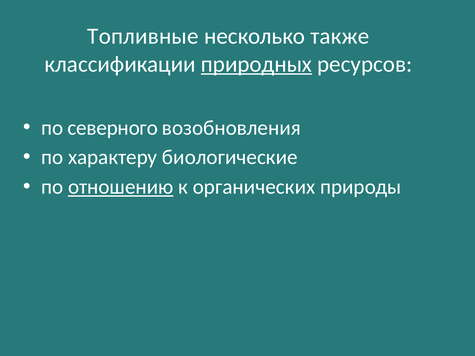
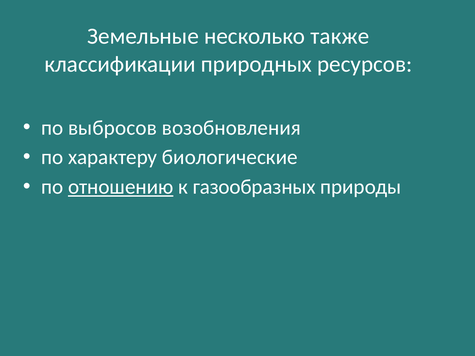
Топливные: Топливные -> Земельные (143, 36)
природных underline: present -> none (256, 64)
северного: северного -> выбросов (112, 128)
органических: органических -> газообразных (254, 187)
